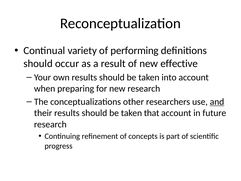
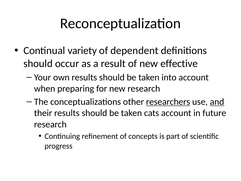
performing: performing -> dependent (134, 51)
researchers underline: none -> present (168, 102)
that: that -> cats (152, 113)
